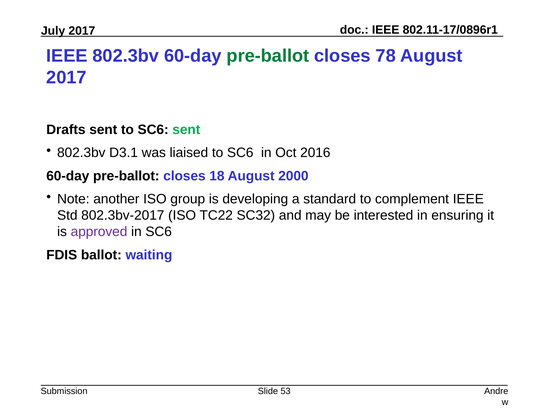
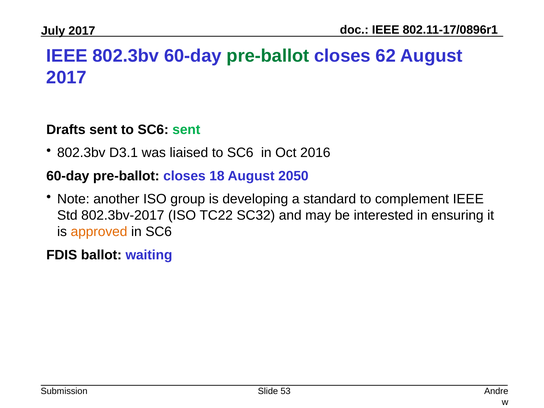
78: 78 -> 62 (386, 56)
2000: 2000 -> 2050 (293, 176)
approved colour: purple -> orange (99, 232)
